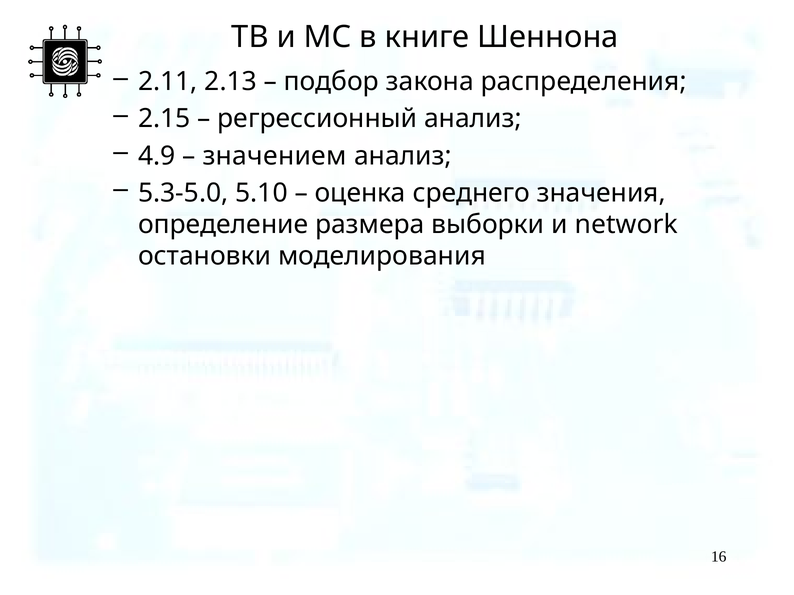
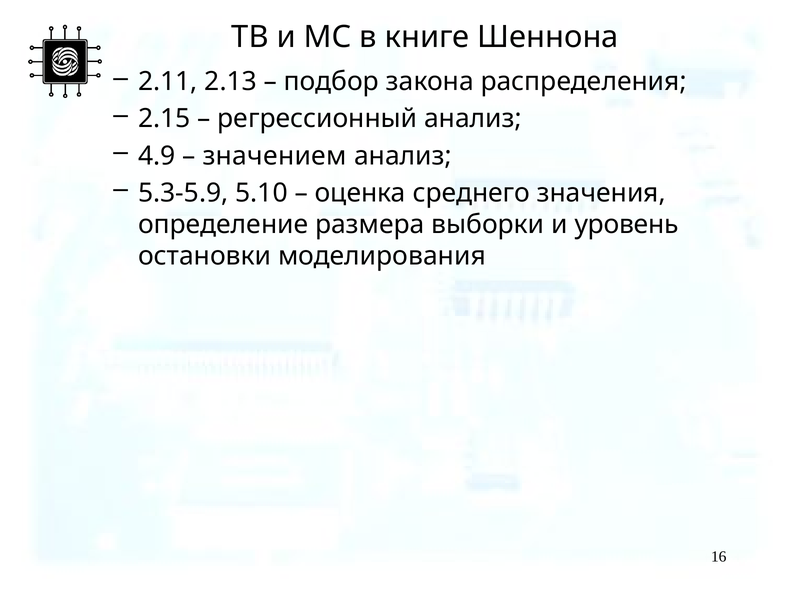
5.3-5.0: 5.3-5.0 -> 5.3-5.9 (183, 193)
network: network -> уровень (627, 225)
